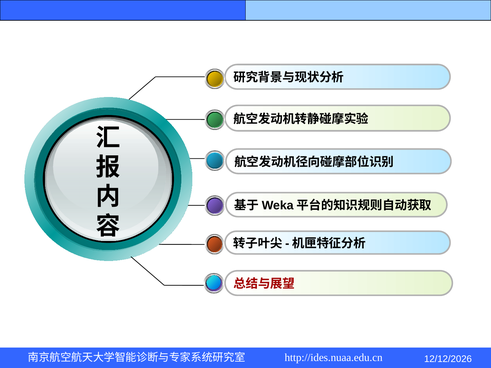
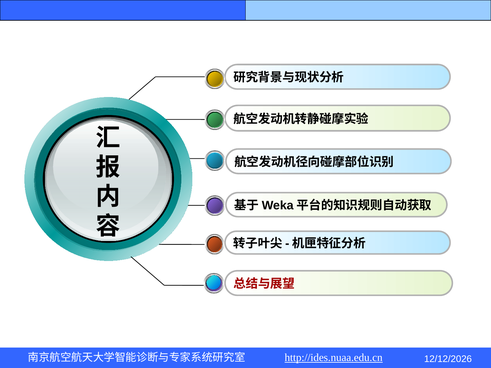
http://ides.nuaa.edu.cn underline: none -> present (334, 358)
